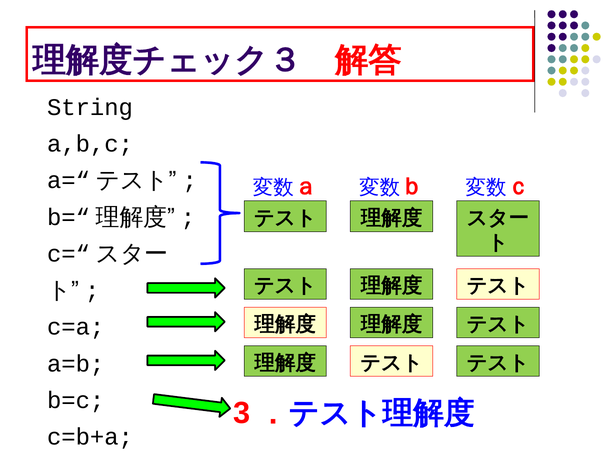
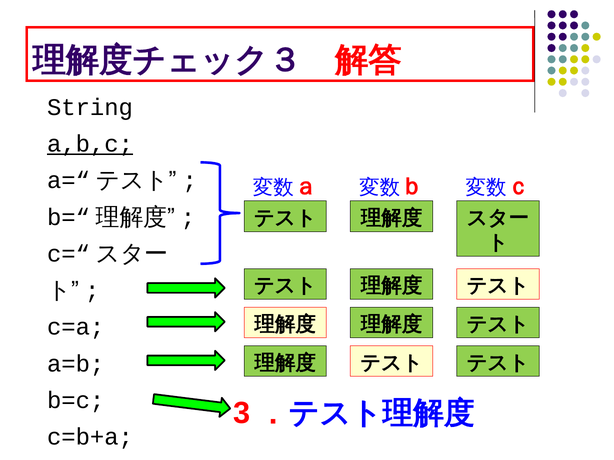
a,b,c underline: none -> present (90, 144)
